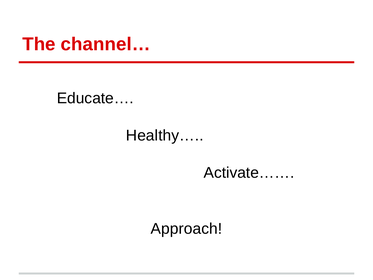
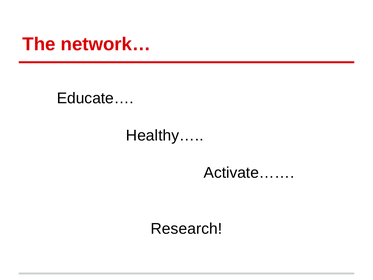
channel…: channel… -> network… (106, 44)
Approach: Approach -> Research (186, 229)
